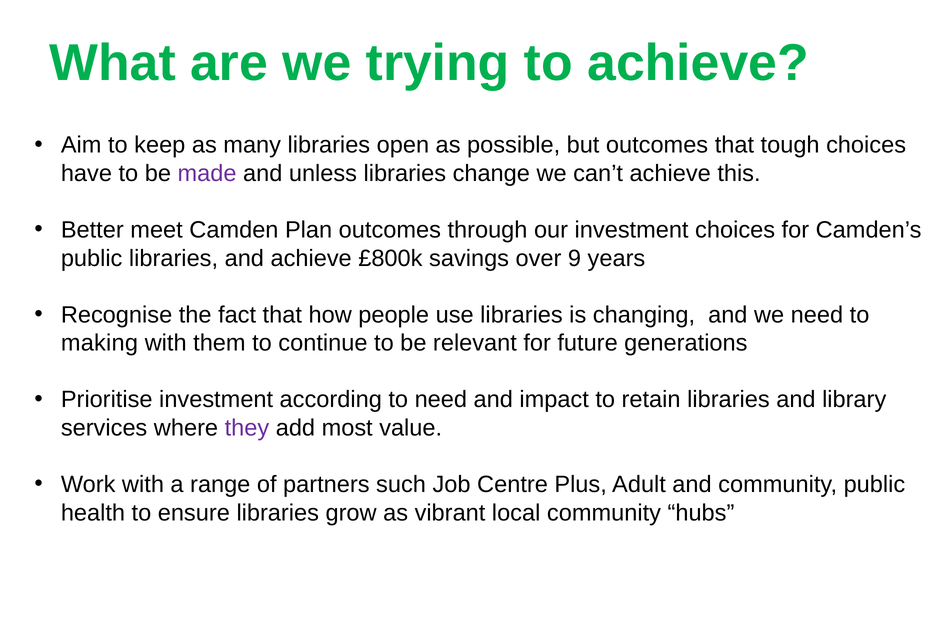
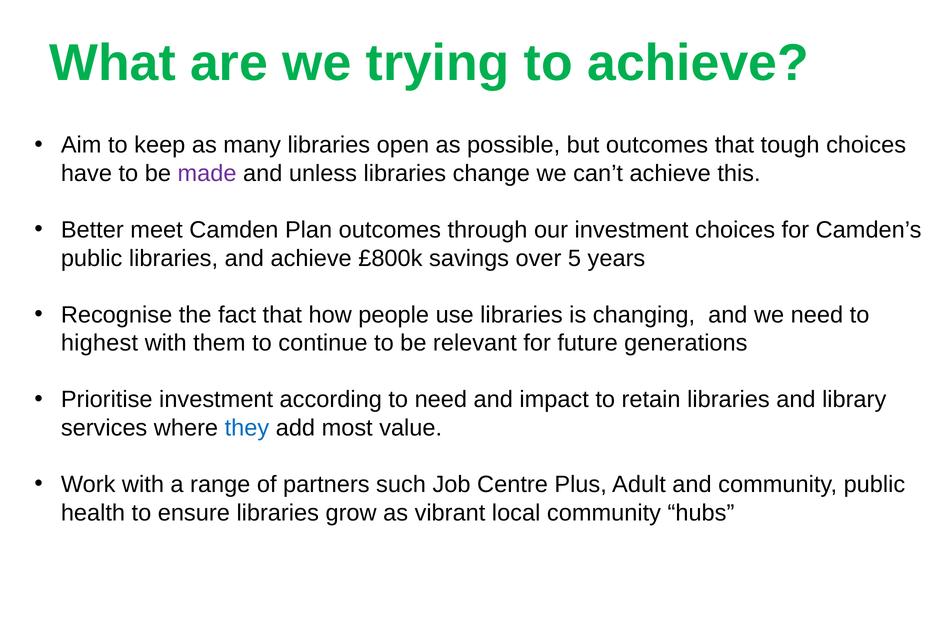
9: 9 -> 5 (575, 258)
making: making -> highest (99, 343)
they colour: purple -> blue (247, 428)
